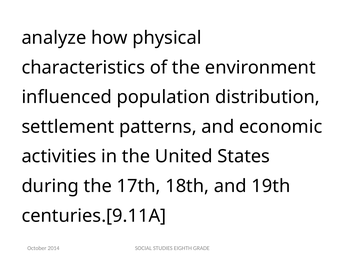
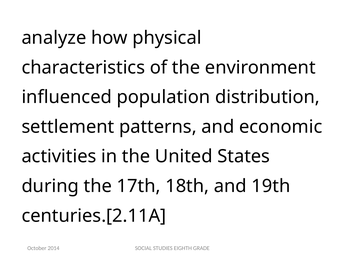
centuries.[9.11A: centuries.[9.11A -> centuries.[2.11A (94, 216)
